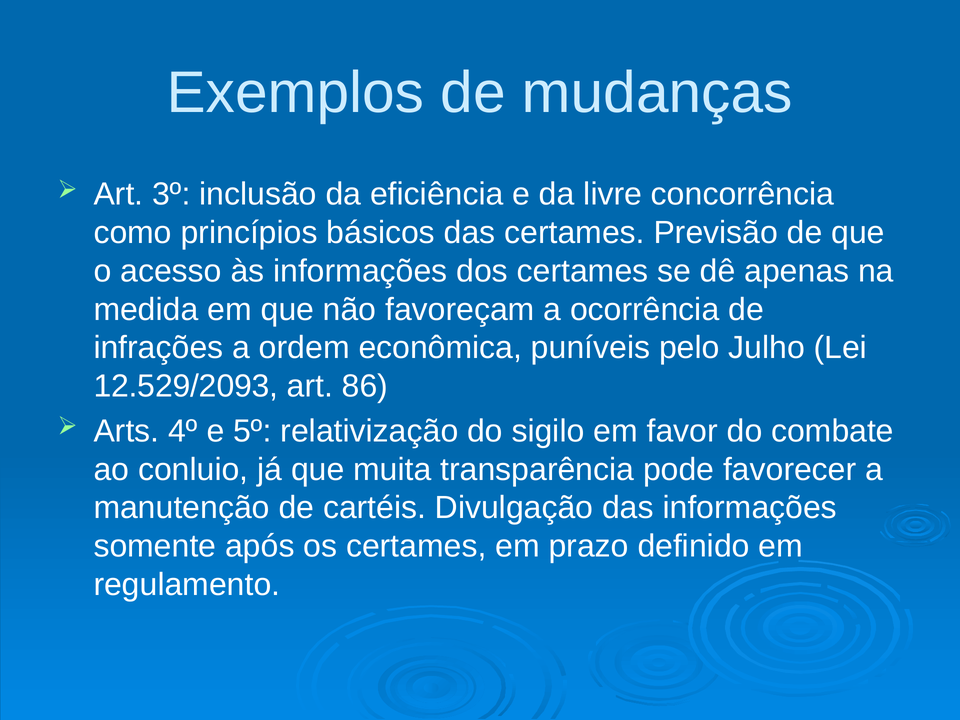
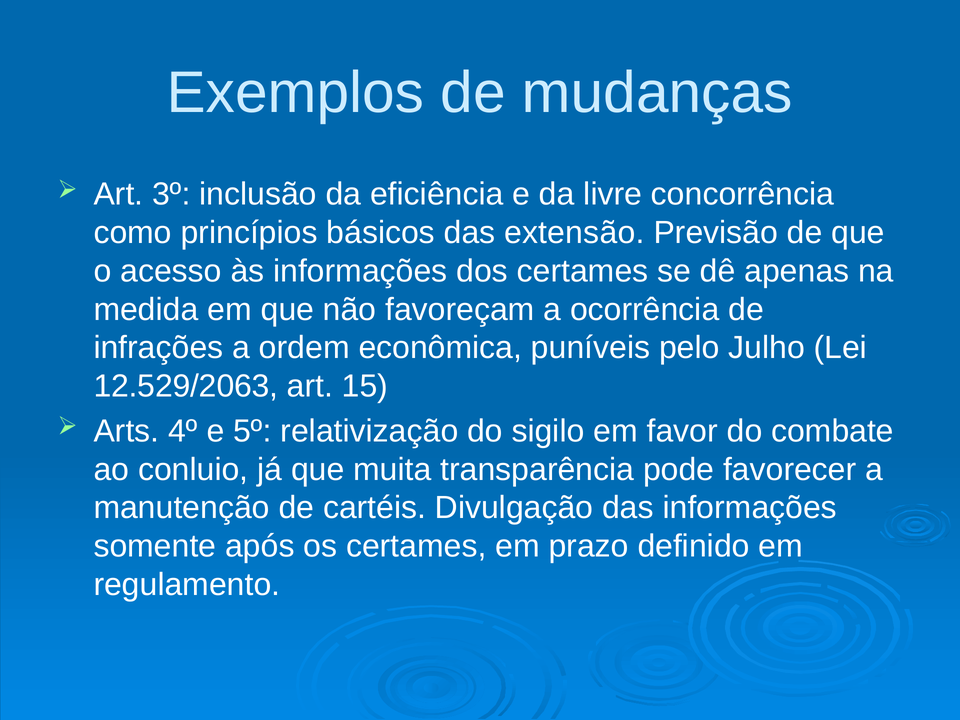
das certames: certames -> extensão (574, 233)
12.529/2093: 12.529/2093 -> 12.529/2063 (186, 386)
86: 86 -> 15 (365, 386)
